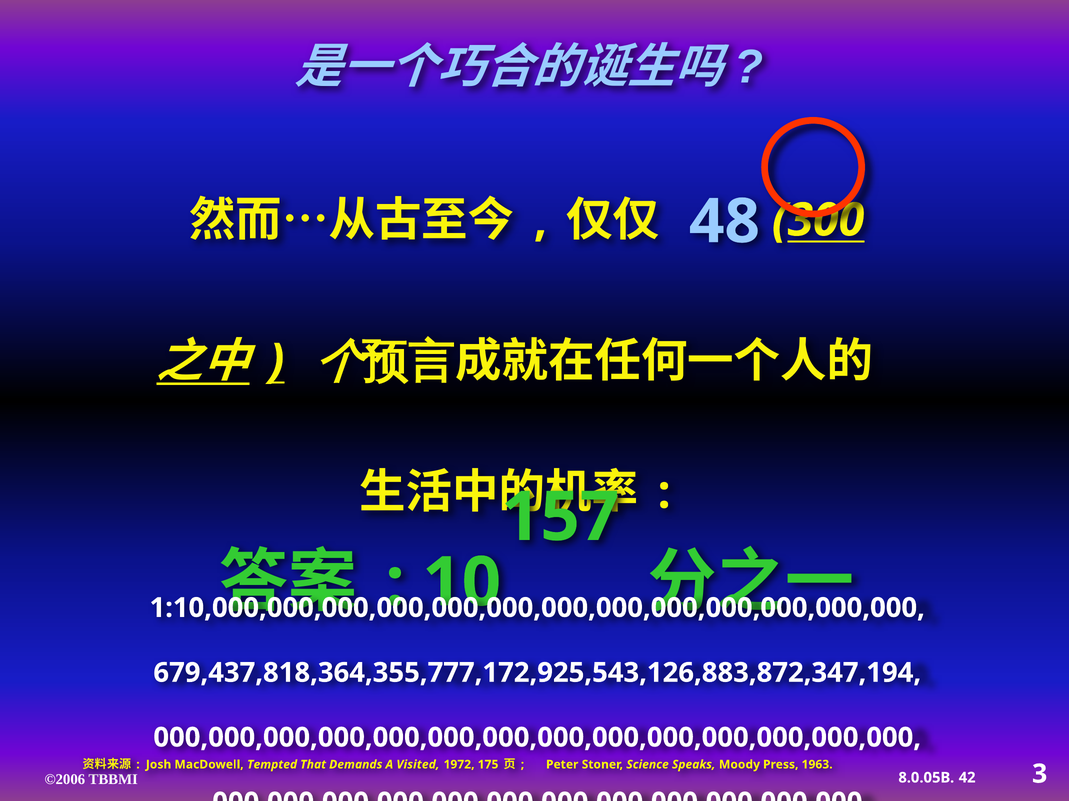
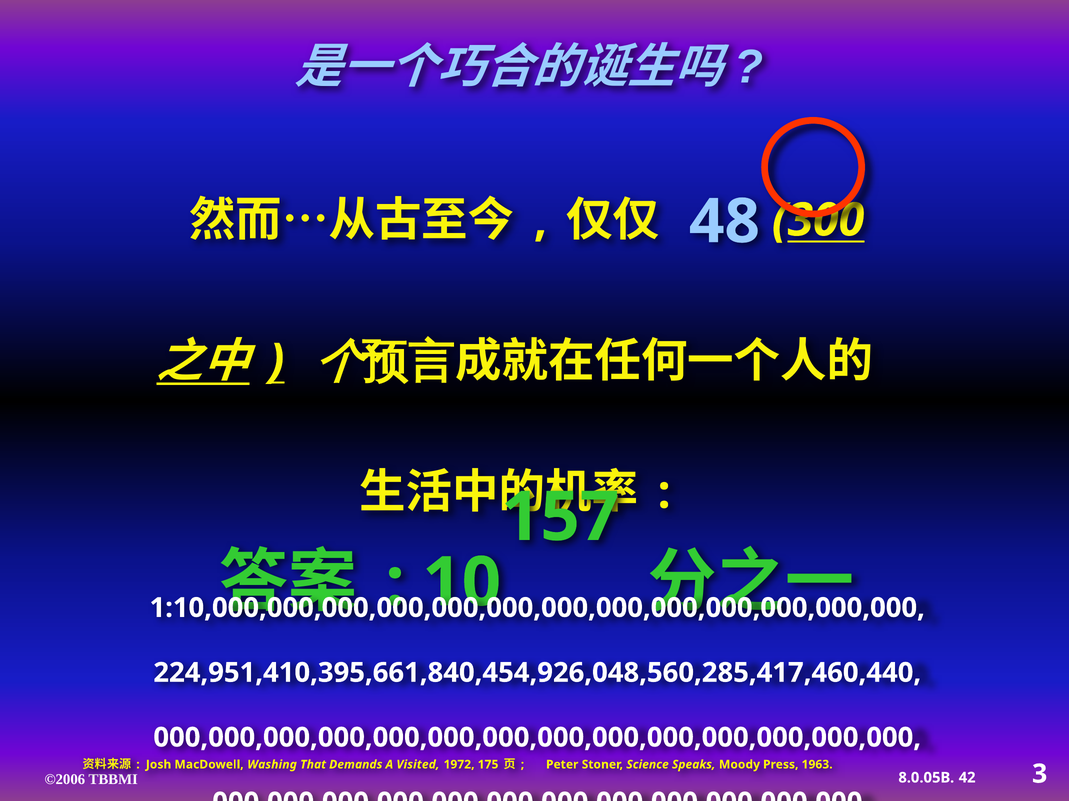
679,437,818,364,355,777,172,925,543,126,883,872,347,194: 679,437,818,364,355,777,172,925,543,126,883,872,347,194 -> 224,951,410,395,661,840,454,926,048,560,285,417,460,440 (537, 673)
Tempted: Tempted -> Washing (272, 765)
